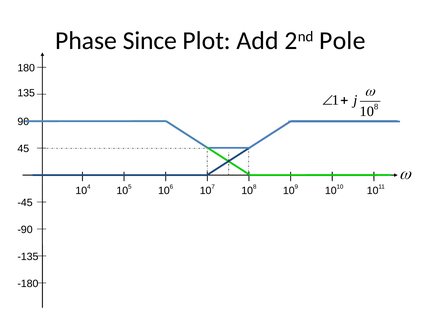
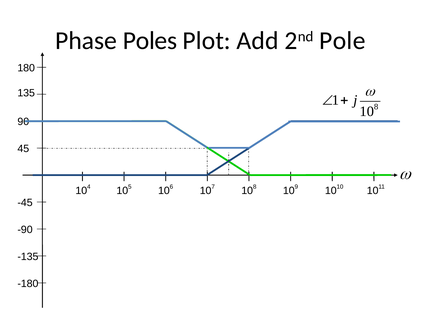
Since: Since -> Poles (150, 41)
